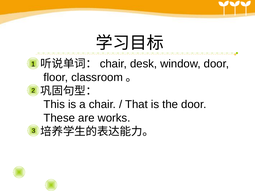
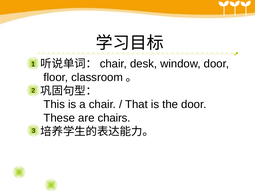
works: works -> chairs (114, 118)
